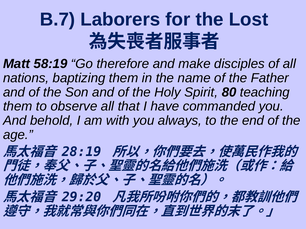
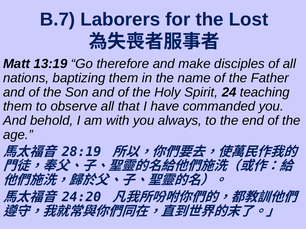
58:19: 58:19 -> 13:19 (51, 64)
80: 80 -> 24 (229, 92)
29:20: 29:20 -> 24:20 (82, 197)
